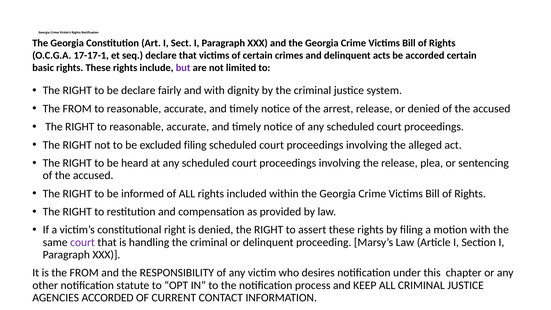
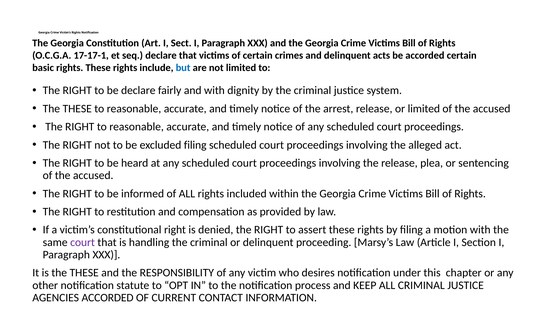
but colour: purple -> blue (183, 68)
FROM: FROM -> THESE (77, 109)
or denied: denied -> limited (424, 109)
is the FROM: FROM -> THESE (84, 273)
